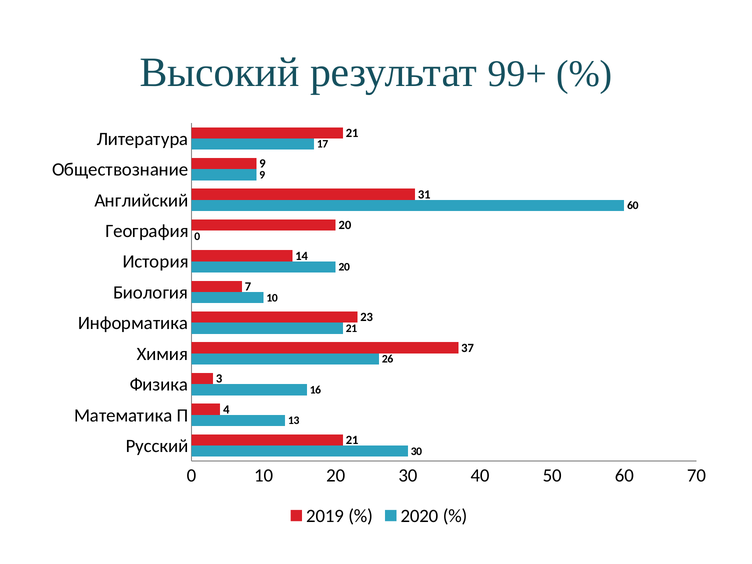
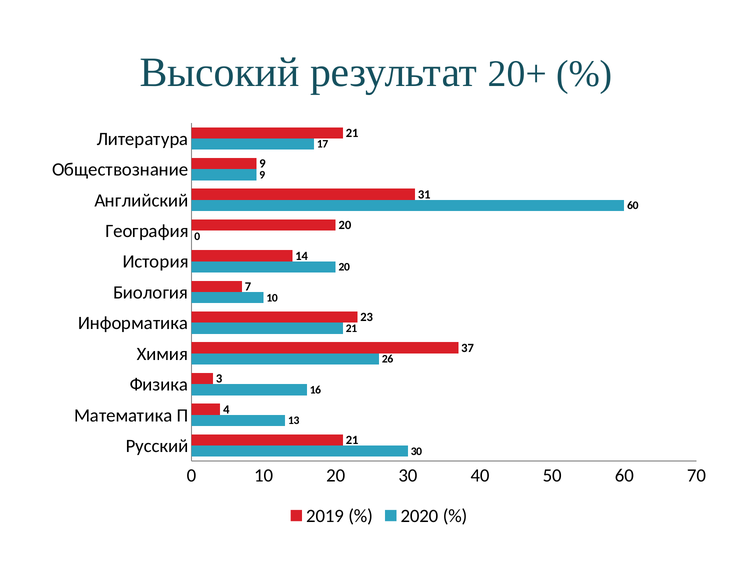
99+: 99+ -> 20+ (517, 74)
